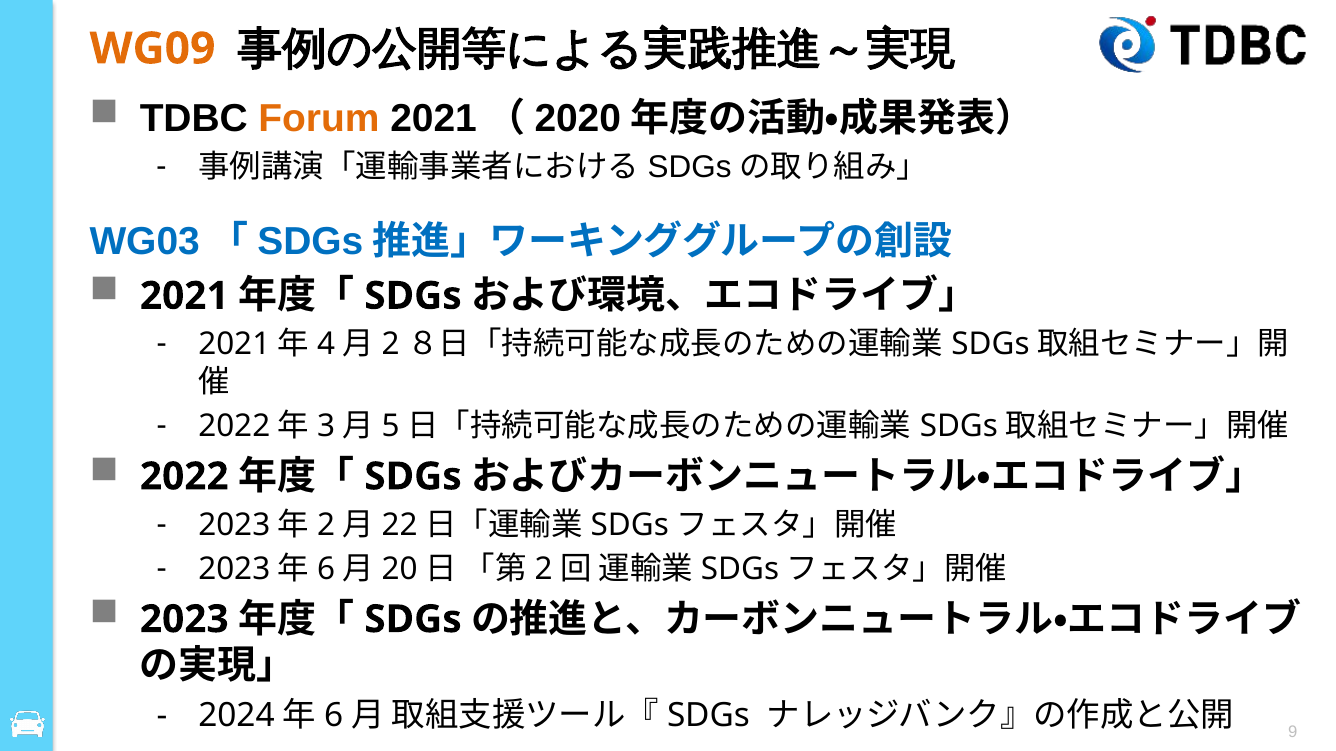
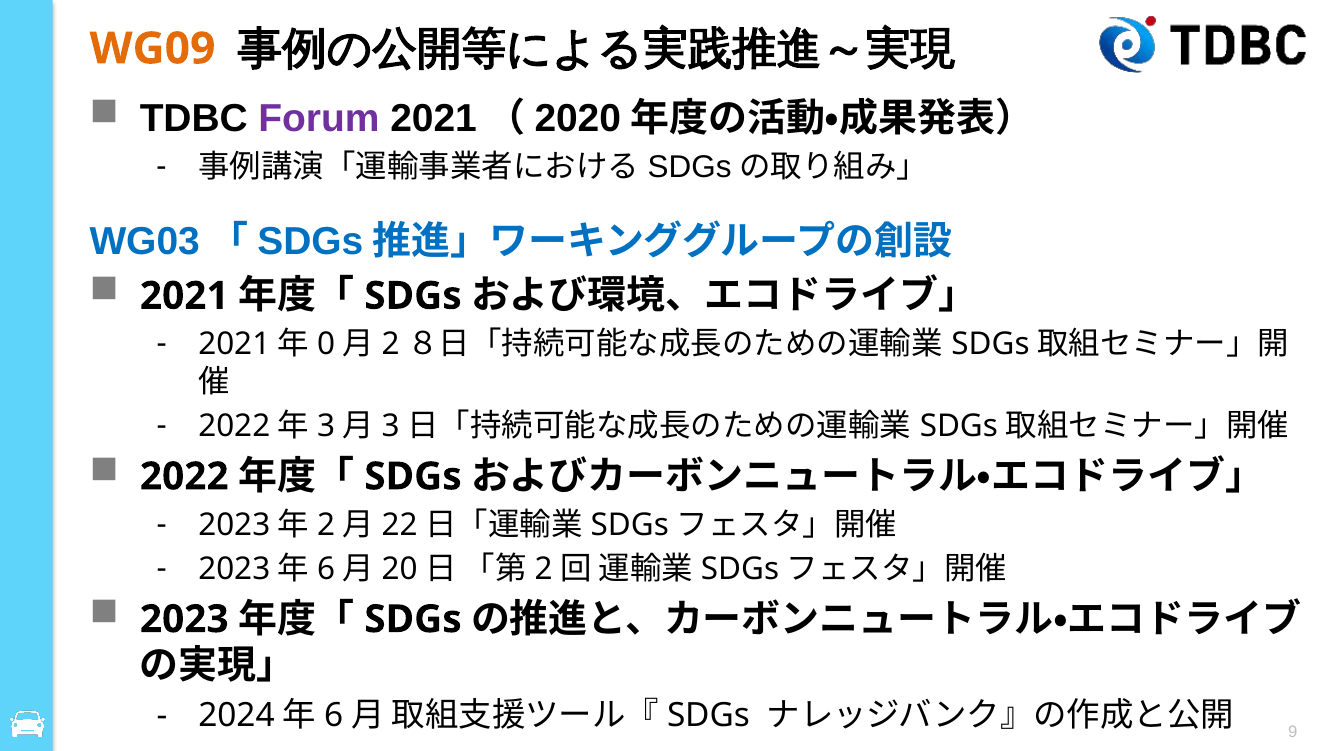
Forum colour: orange -> purple (319, 119)
4: 4 -> 0 (326, 344)
5: 5 -> 3 (391, 426)
